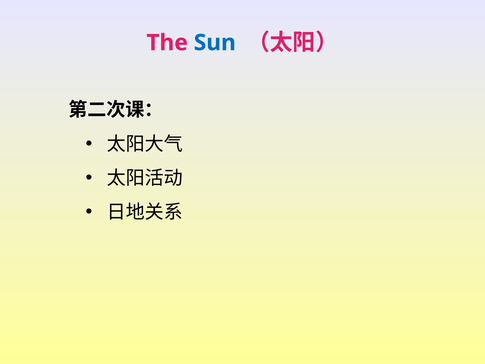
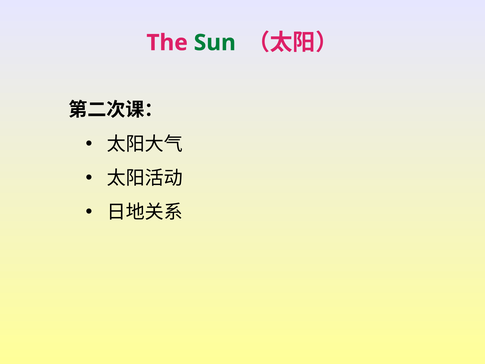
Sun colour: blue -> green (215, 43)
